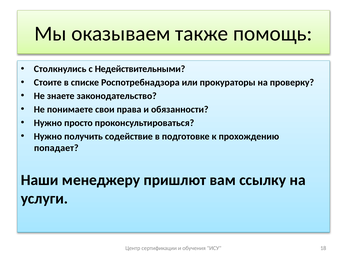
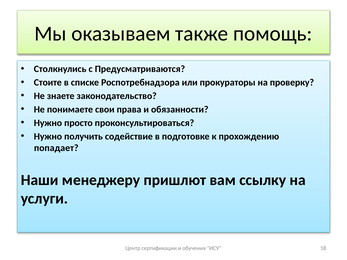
Недействительными: Недействительными -> Предусматриваются (140, 69)
